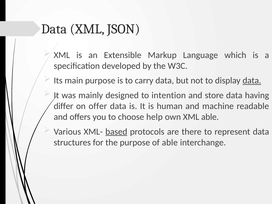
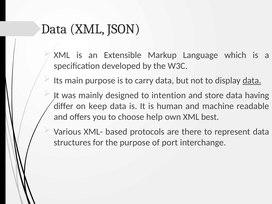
offer: offer -> keep (98, 106)
XML able: able -> best (210, 117)
based underline: present -> none (116, 132)
of able: able -> port (170, 143)
